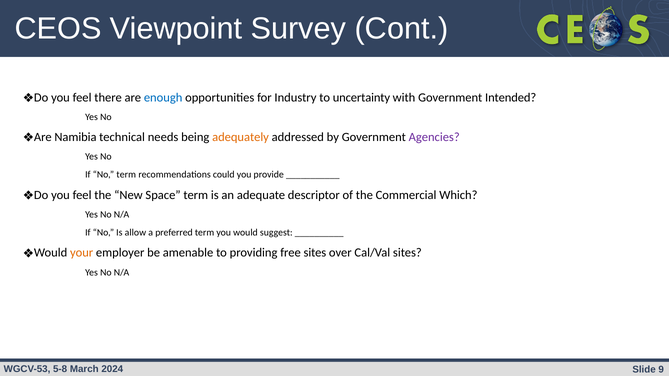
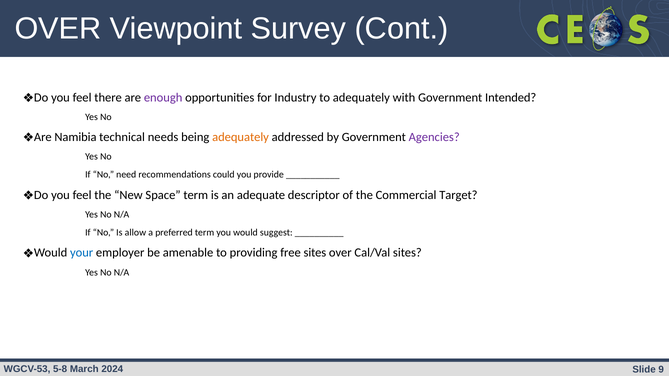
CEOS: CEOS -> OVER (58, 29)
enough colour: blue -> purple (163, 97)
to uncertainty: uncertainty -> adequately (361, 97)
No term: term -> need (126, 175)
Which: Which -> Target (458, 195)
your colour: orange -> blue (82, 253)
